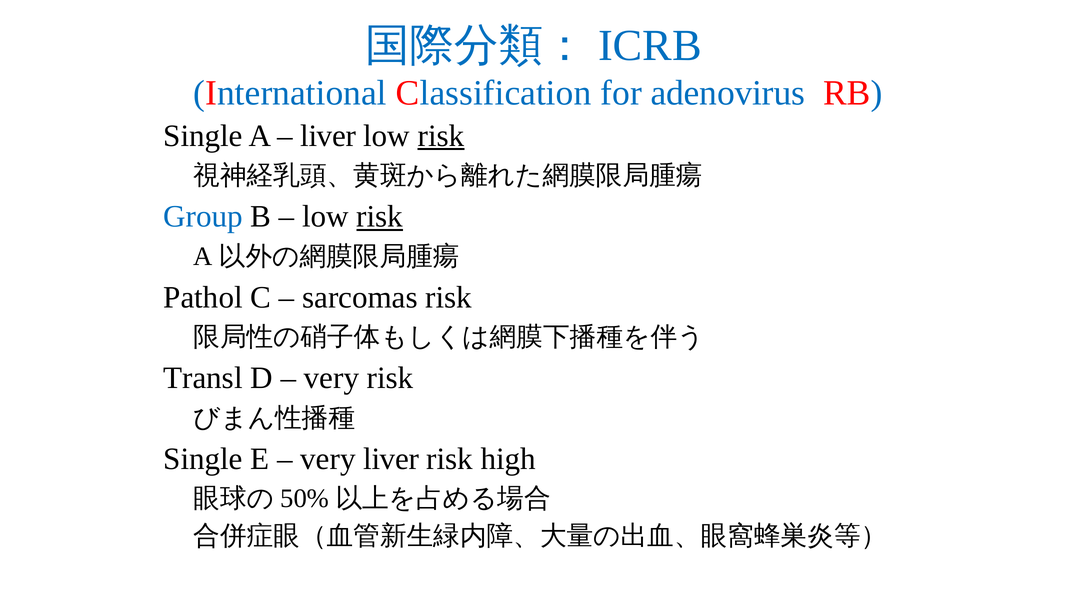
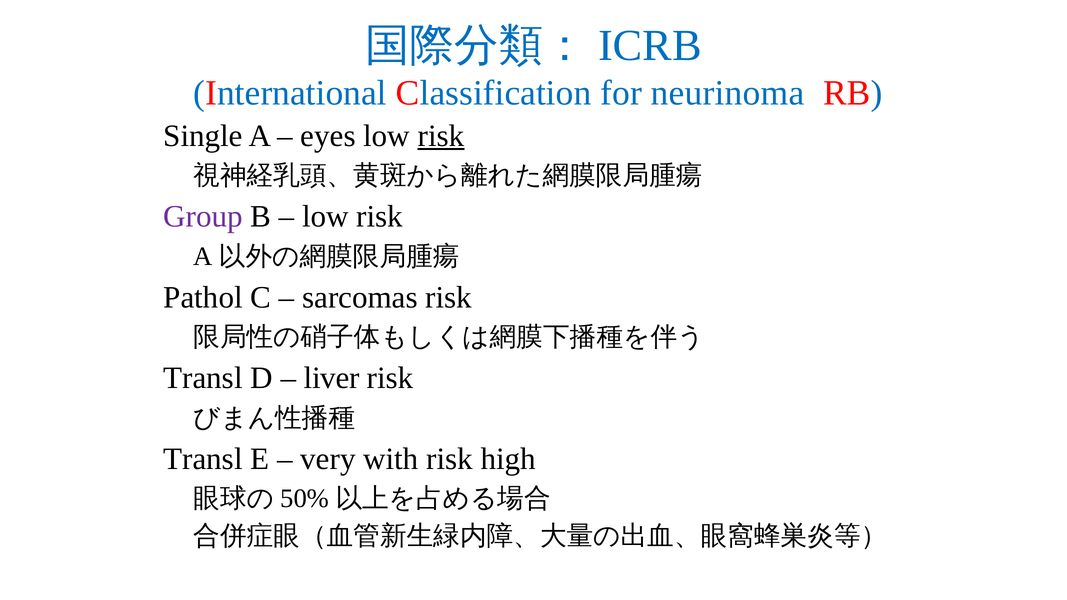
adenovirus: adenovirus -> neurinoma (728, 93)
liver: liver -> eyes (328, 136)
Group colour: blue -> purple (203, 217)
risk underline: present -> none (380, 217)
very: very -> liver (332, 378)
Single: Single -> Transl (203, 459)
very liver: liver -> with (391, 459)
